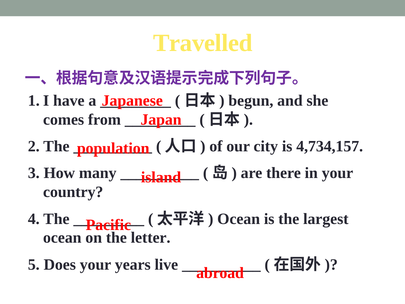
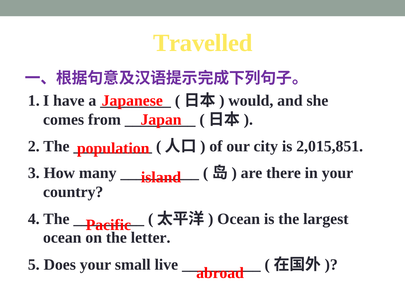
begun: begun -> would (251, 100)
4,734,157: 4,734,157 -> 2,015,851 (330, 146)
years: years -> small (133, 264)
